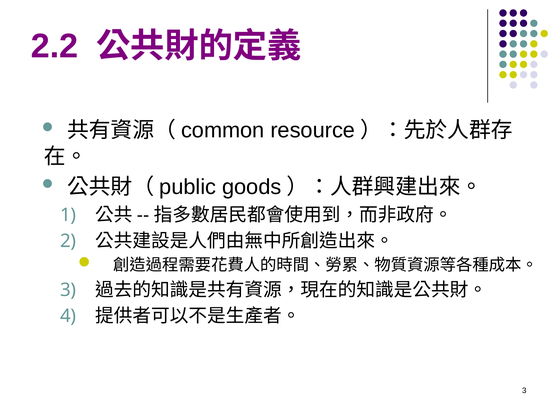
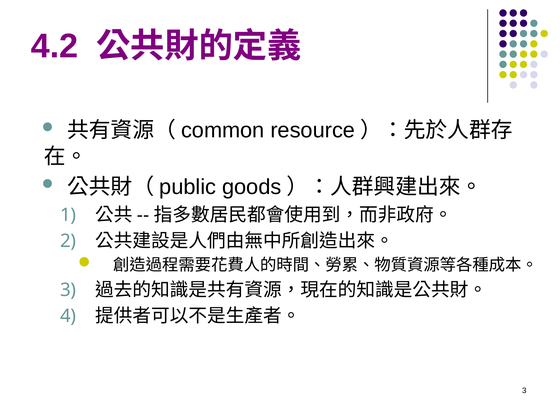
2.2: 2.2 -> 4.2 (55, 46)
